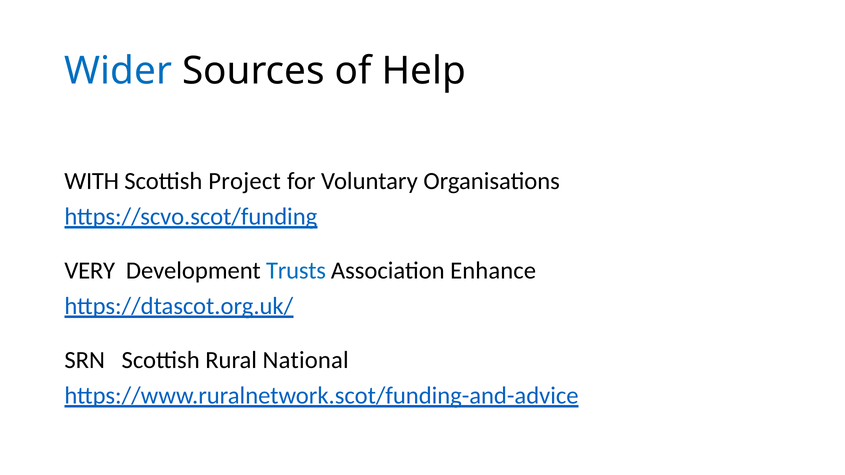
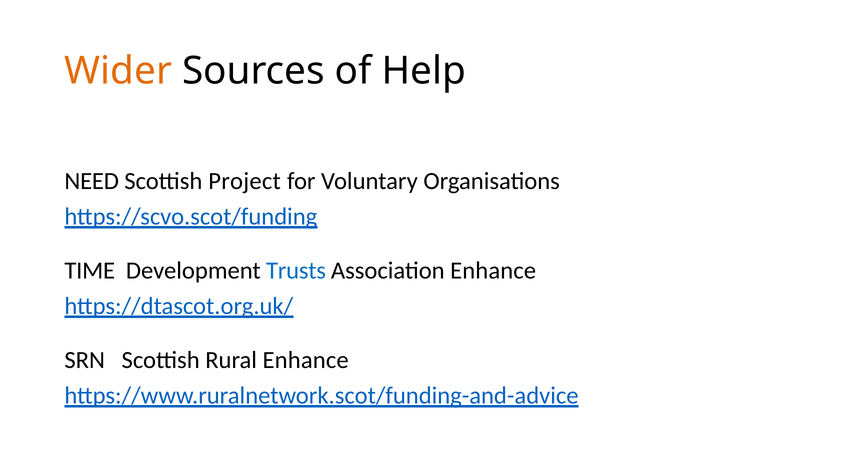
Wider colour: blue -> orange (118, 71)
WITH: WITH -> NEED (92, 181)
VERY: VERY -> TIME (90, 271)
Rural National: National -> Enhance (306, 360)
